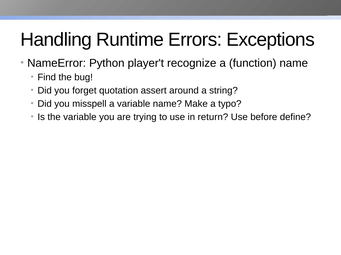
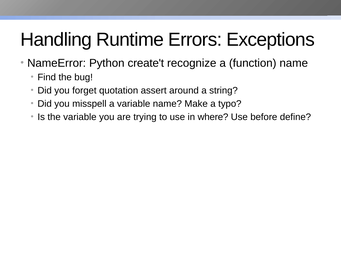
player't: player't -> create't (146, 63)
return: return -> where (213, 117)
